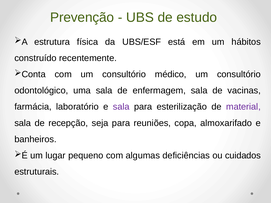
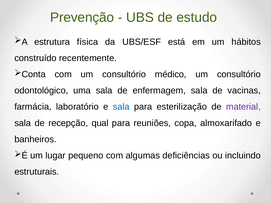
sala colour: purple -> blue (121, 107)
seja: seja -> qual (100, 123)
cuidados: cuidados -> incluindo (243, 156)
